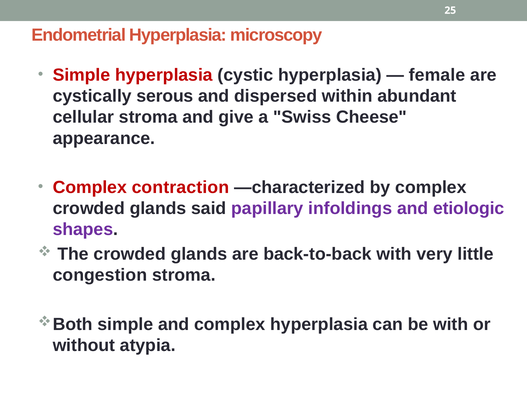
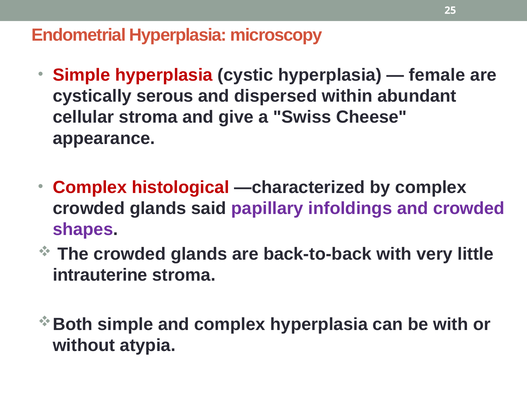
contraction: contraction -> histological (180, 187)
and etiologic: etiologic -> crowded (469, 209)
congestion: congestion -> intrauterine (100, 275)
